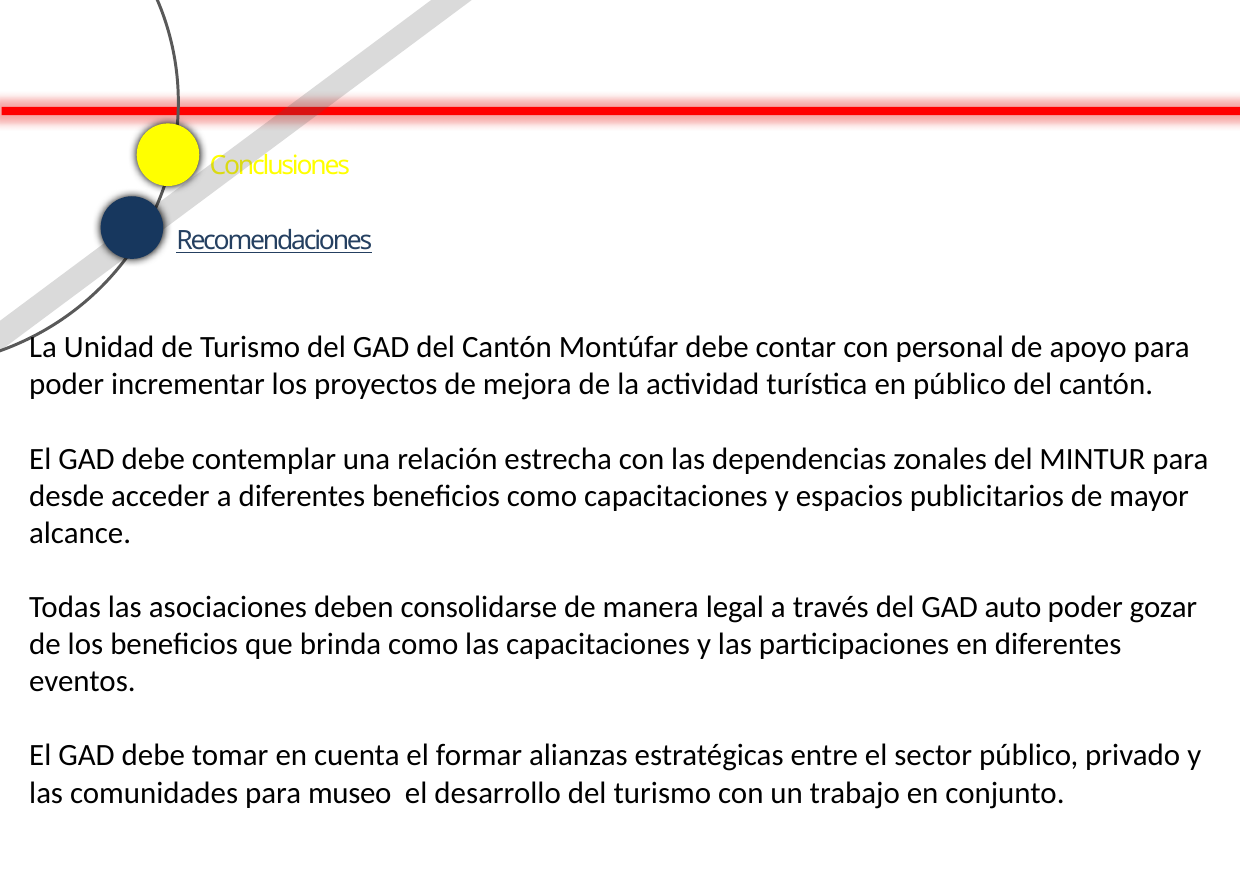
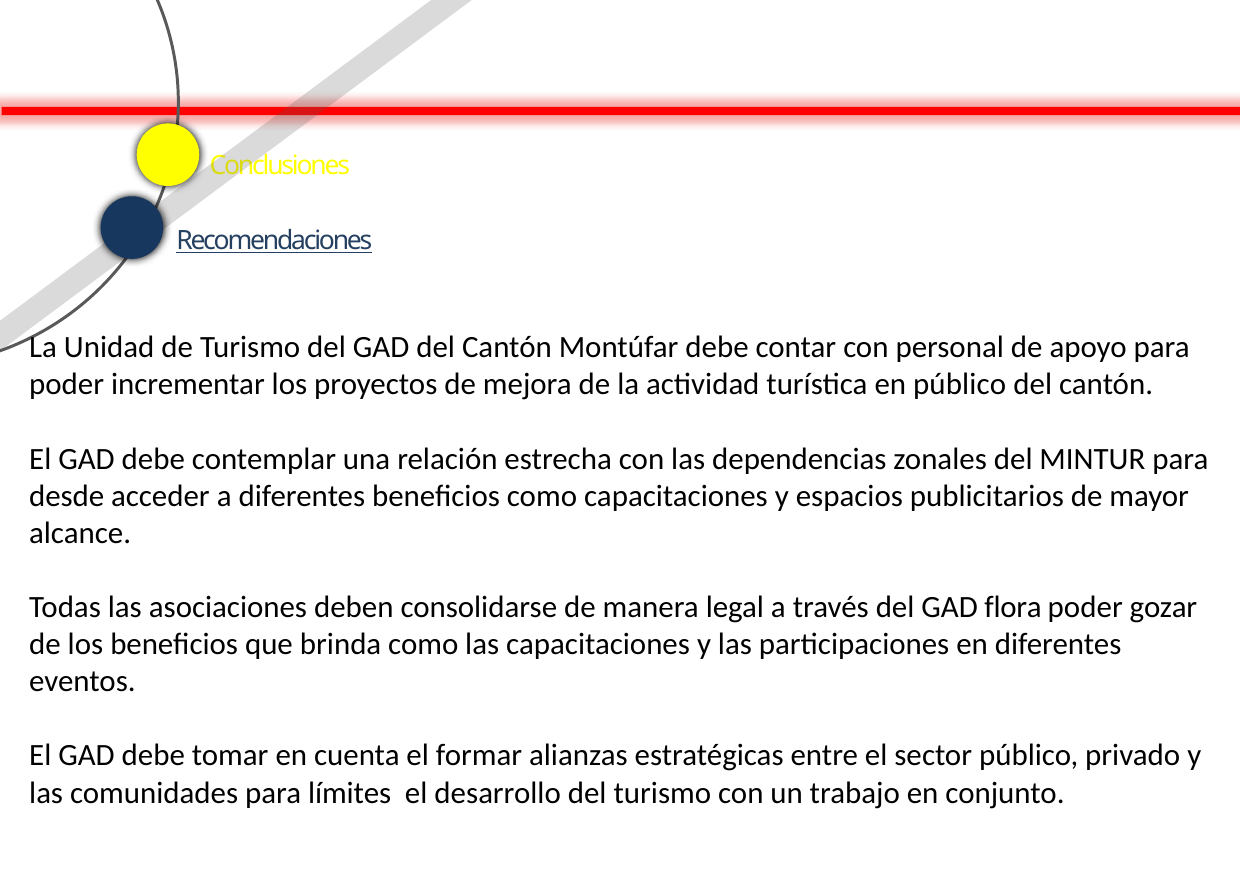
auto: auto -> flora (1013, 607)
museo: museo -> límites (350, 793)
